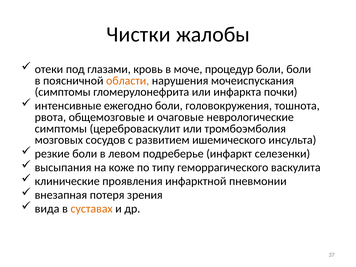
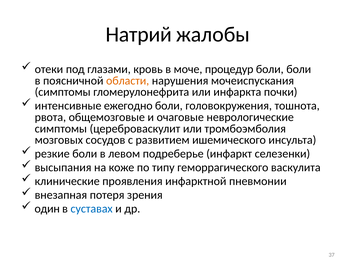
Чистки: Чистки -> Натрий (139, 34)
вида: вида -> один (47, 209)
суставах colour: orange -> blue (92, 209)
